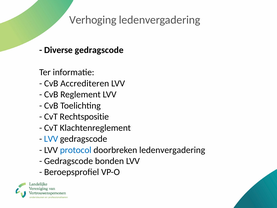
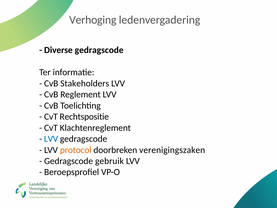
Accrediteren: Accrediteren -> Stakeholders (85, 83)
protocol colour: blue -> orange (76, 150)
doorbreken ledenvergadering: ledenvergadering -> verenigingszaken (172, 150)
bonden: bonden -> gebruik (109, 161)
